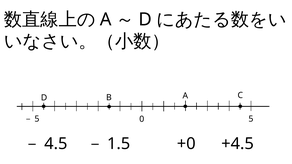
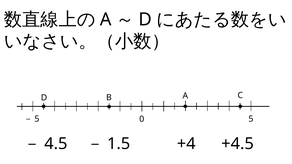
+0: +0 -> +4 (186, 144)
